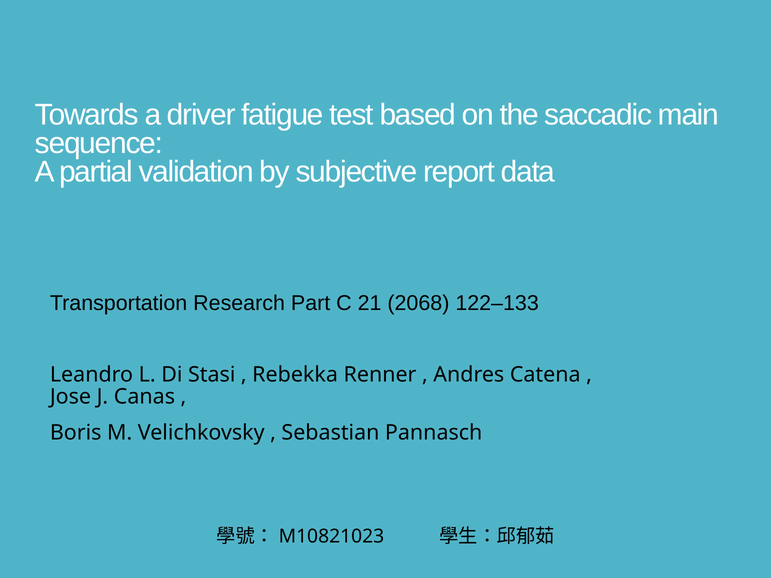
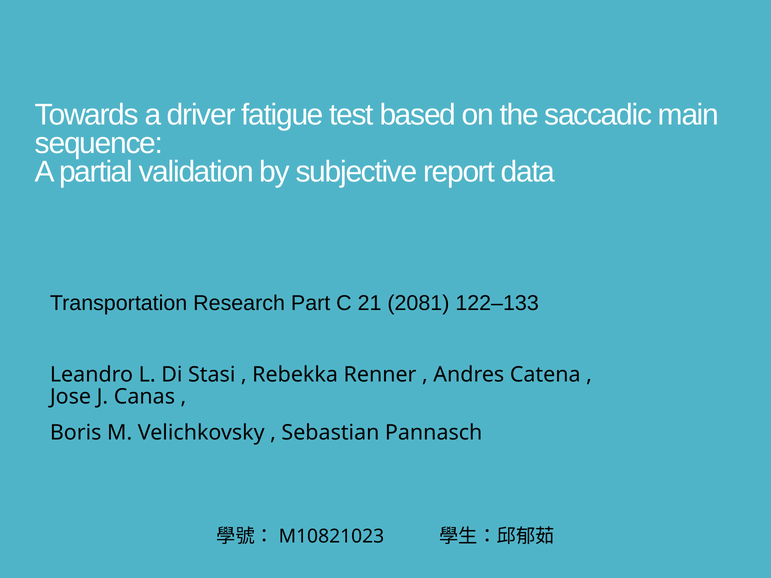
2068: 2068 -> 2081 (418, 303)
